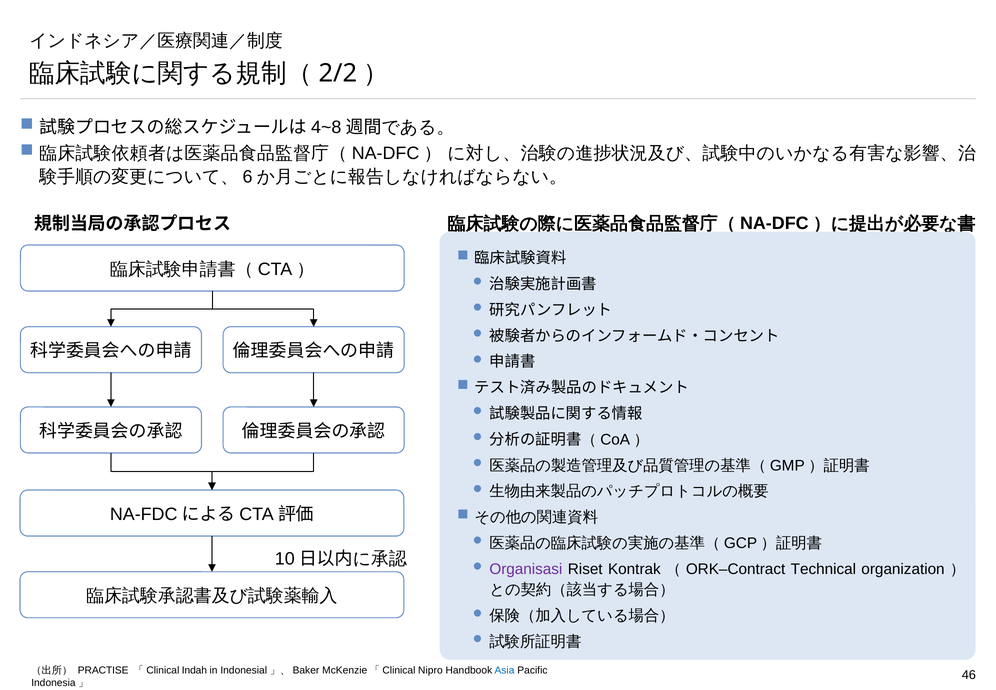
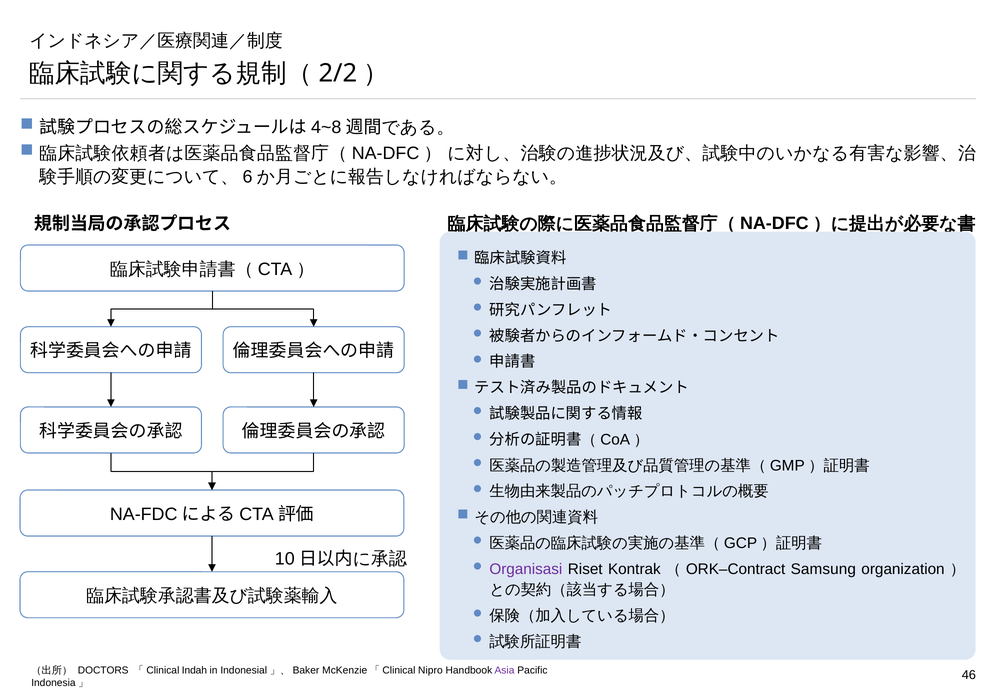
Technical: Technical -> Samsung (823, 569)
PRACTISE: PRACTISE -> DOCTORS (103, 670)
Asia colour: blue -> purple (504, 670)
